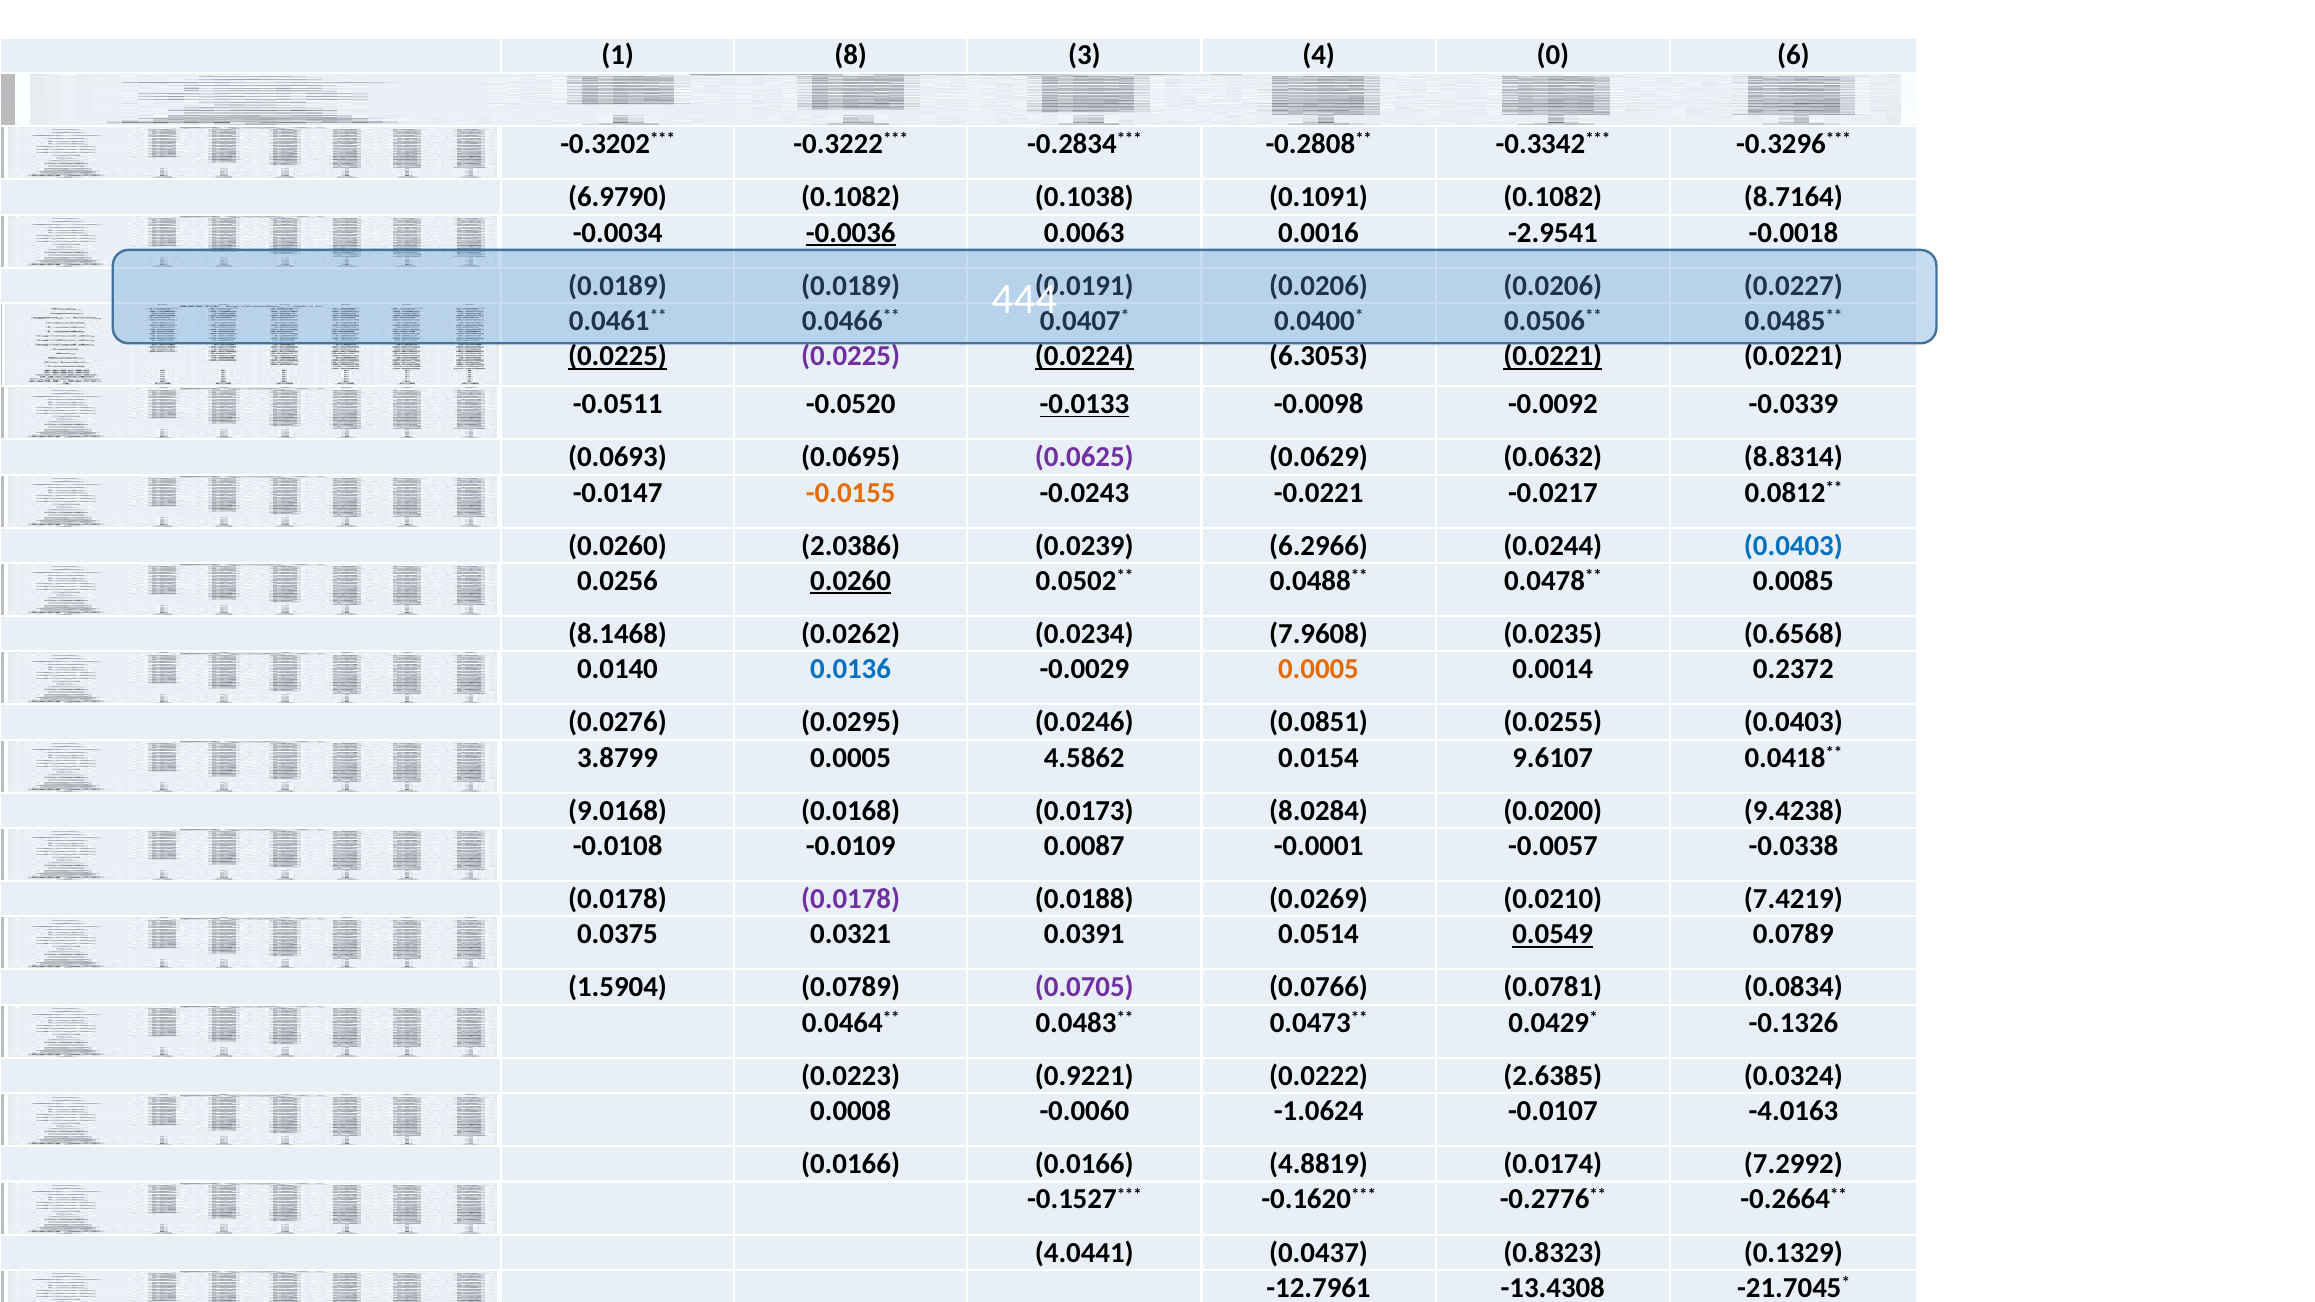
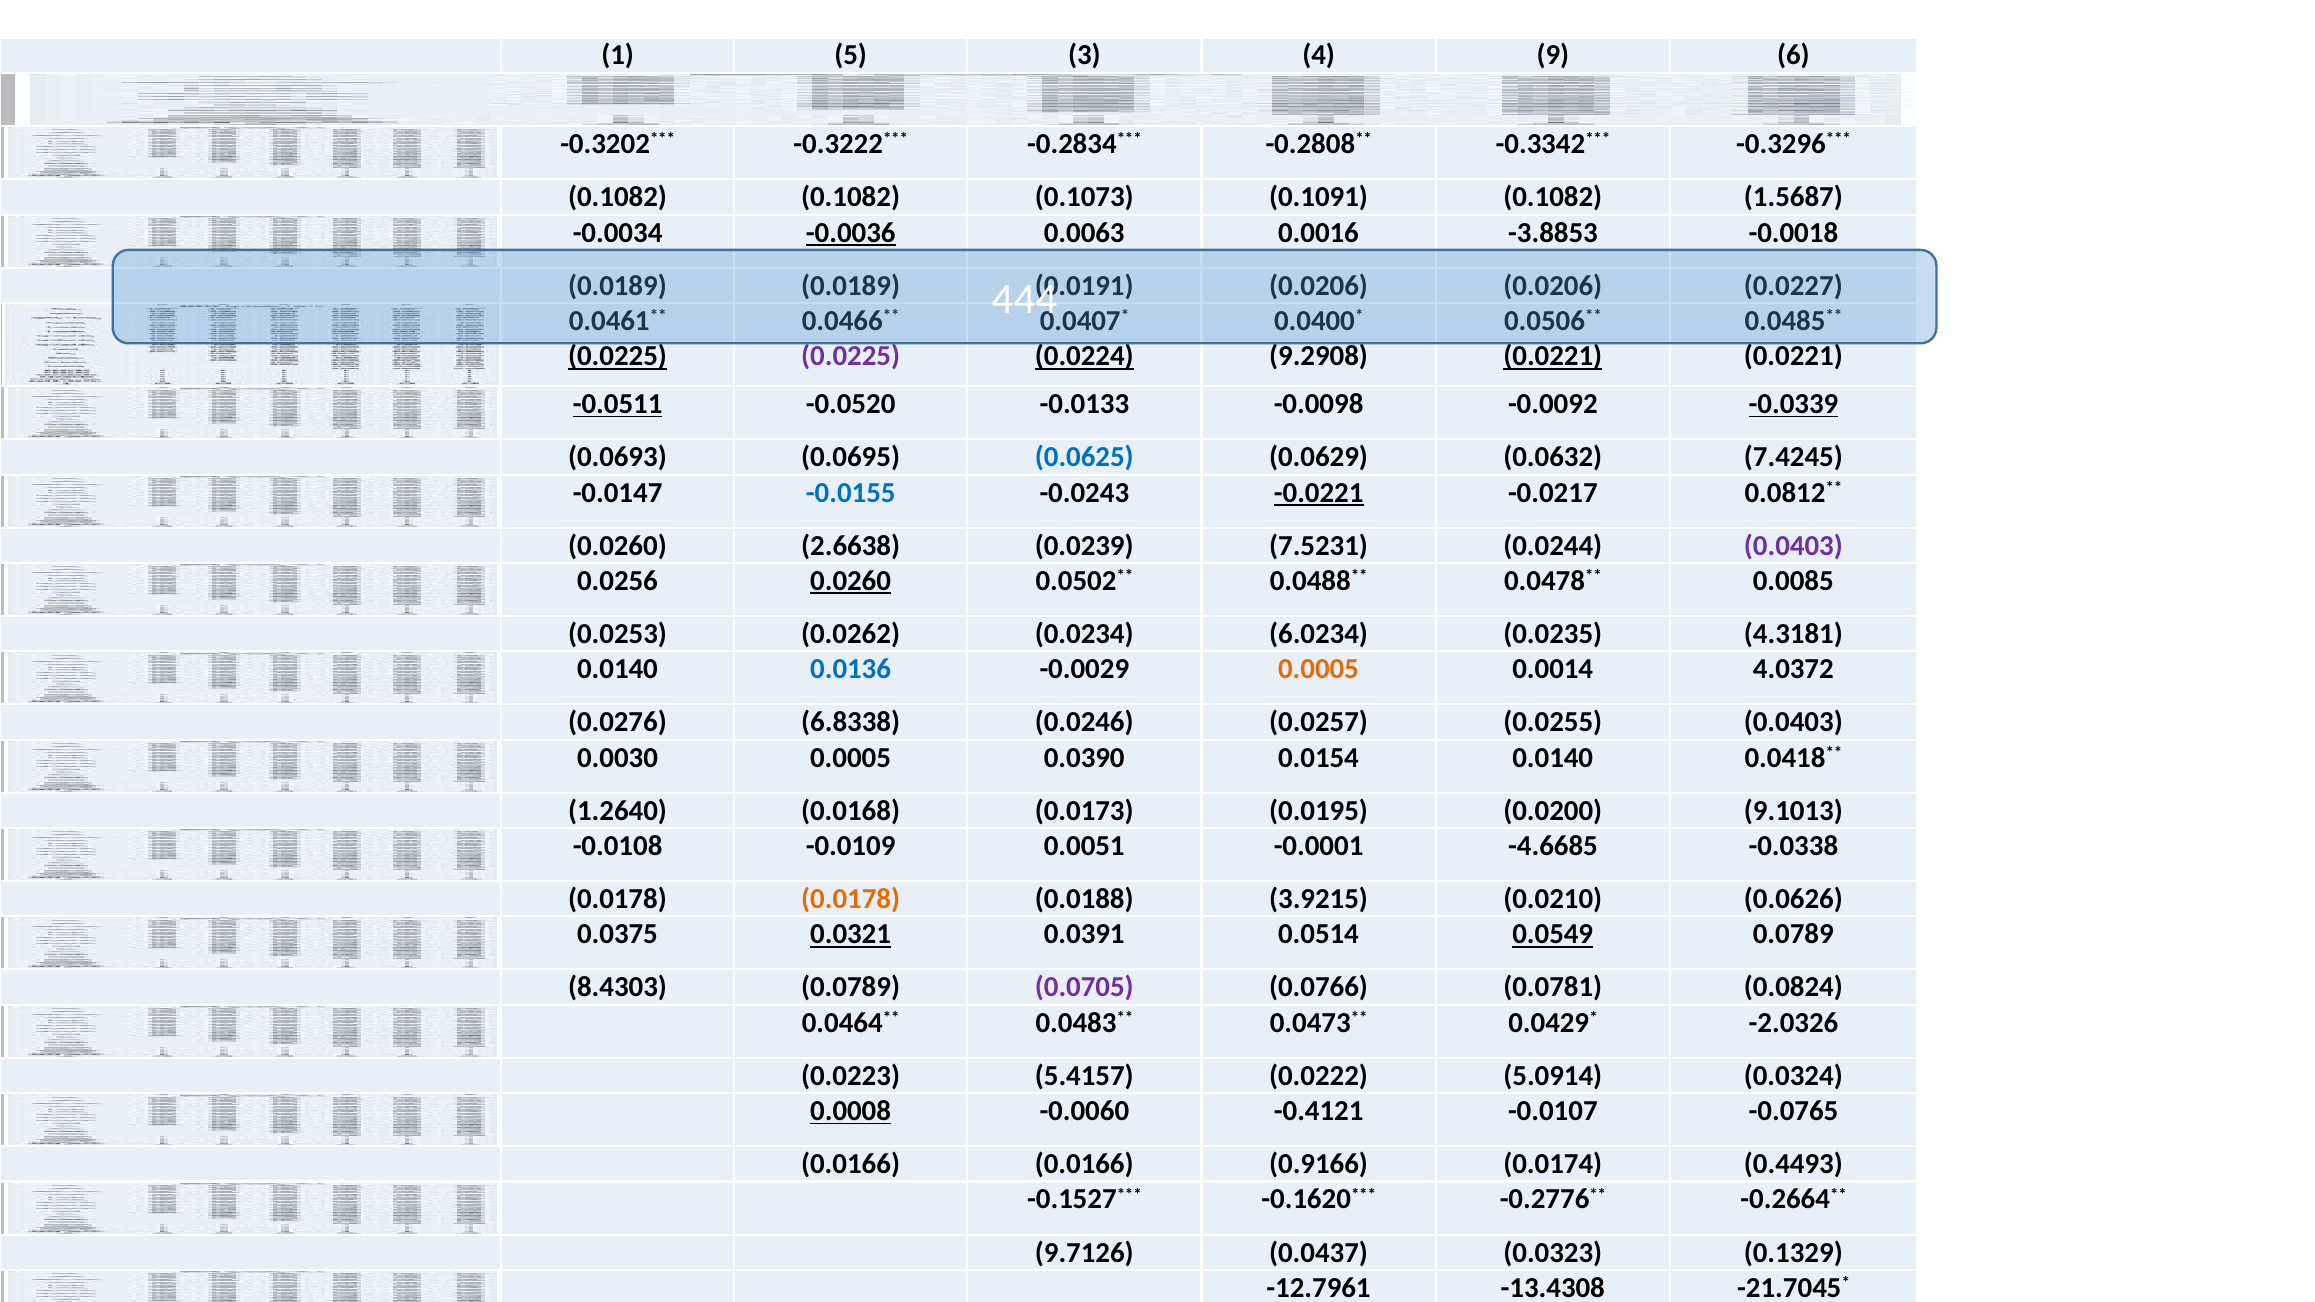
8: 8 -> 5 (851, 55)
0: 0 -> 9 (1553, 55)
6.9790: 6.9790 -> 0.1082 (618, 197)
0.1038: 0.1038 -> 0.1073 (1084, 197)
8.7164: 8.7164 -> 1.5687 (1793, 197)
-2.9541: -2.9541 -> -3.8853 (1553, 233)
6.3053: 6.3053 -> 9.2908 (1319, 356)
-0.0511 underline: none -> present (618, 404)
-0.0133 underline: present -> none (1084, 404)
-0.0339 underline: none -> present (1793, 404)
0.0625 colour: purple -> blue (1084, 457)
8.8314: 8.8314 -> 7.4245 (1793, 457)
-0.0155 colour: orange -> blue (851, 493)
-0.0221 underline: none -> present (1319, 493)
2.0386: 2.0386 -> 2.6638 (851, 546)
6.2966: 6.2966 -> 7.5231 (1319, 546)
0.0403 colour: blue -> purple (1793, 546)
8.1468: 8.1468 -> 0.0253 (618, 634)
7.9608: 7.9608 -> 6.0234 (1319, 634)
0.6568: 0.6568 -> 4.3181 (1793, 634)
0.2372: 0.2372 -> 4.0372 (1793, 669)
0.0295: 0.0295 -> 6.8338 (851, 722)
0.0851: 0.0851 -> 0.0257 (1319, 722)
3.8799: 3.8799 -> 0.0030 (618, 758)
4.5862: 4.5862 -> 0.0390 (1084, 758)
0.0154 9.6107: 9.6107 -> 0.0140 (1553, 758)
9.0168: 9.0168 -> 1.2640 (618, 811)
8.0284: 8.0284 -> 0.0195 (1319, 811)
9.4238: 9.4238 -> 9.1013 (1793, 811)
0.0087: 0.0087 -> 0.0051 (1084, 846)
-0.0057: -0.0057 -> -4.6685 (1553, 846)
0.0178 colour: purple -> orange (851, 899)
0.0269: 0.0269 -> 3.9215 (1319, 899)
7.4219: 7.4219 -> 0.0626 (1793, 899)
0.0321 underline: none -> present (851, 934)
1.5904: 1.5904 -> 8.4303 (618, 987)
0.0834: 0.0834 -> 0.0824 (1793, 987)
-0.1326: -0.1326 -> -2.0326 (1793, 1023)
0.9221: 0.9221 -> 5.4157 (1084, 1076)
2.6385: 2.6385 -> 5.0914 (1553, 1076)
0.0008 underline: none -> present (851, 1111)
-1.0624: -1.0624 -> -0.4121 (1319, 1111)
-4.0163: -4.0163 -> -0.0765 (1793, 1111)
4.8819: 4.8819 -> 0.9166 (1319, 1164)
7.2992: 7.2992 -> 0.4493 (1793, 1164)
4.0441: 4.0441 -> 9.7126 (1084, 1253)
0.8323: 0.8323 -> 0.0323 (1553, 1253)
